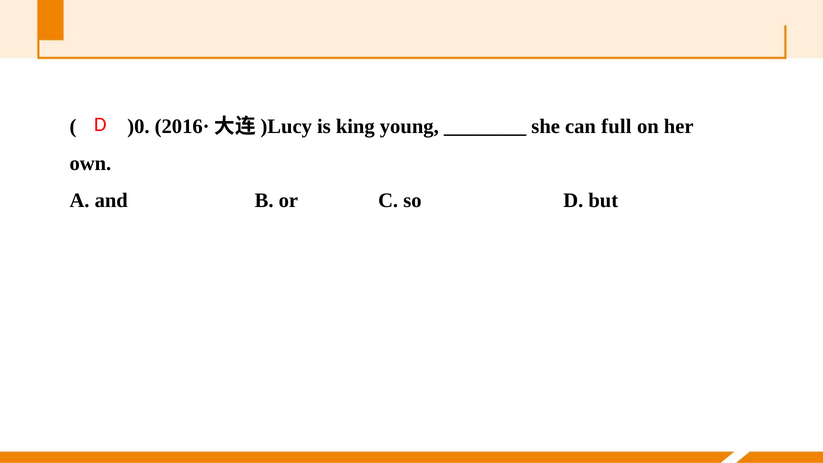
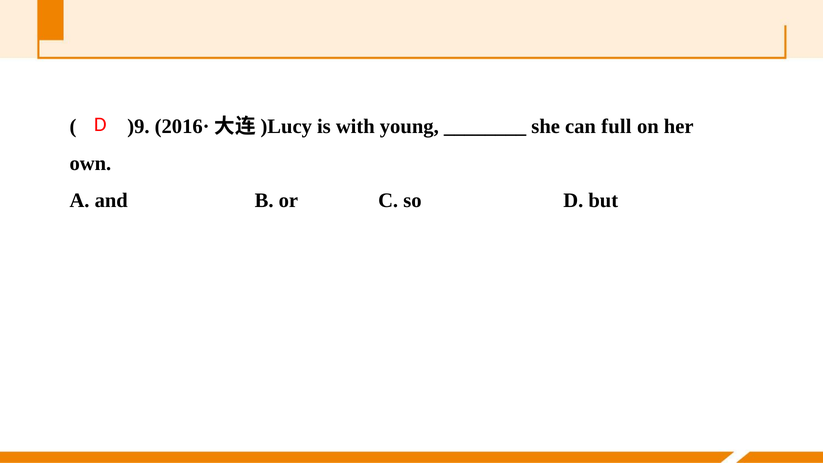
)0: )0 -> )9 (138, 127)
king: king -> with (355, 127)
